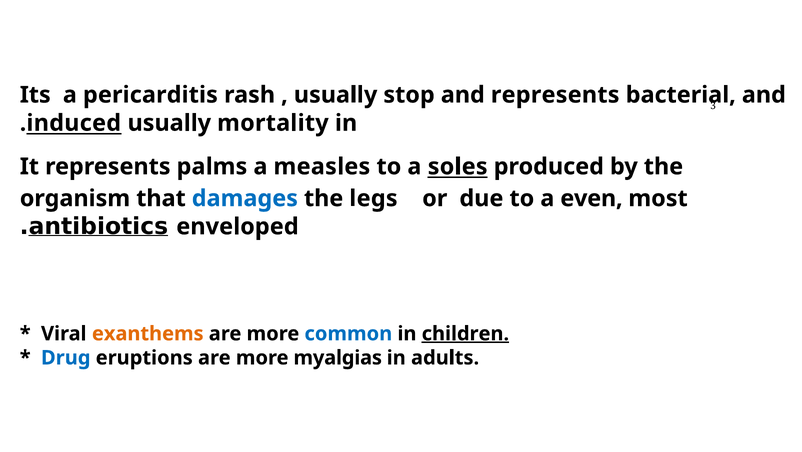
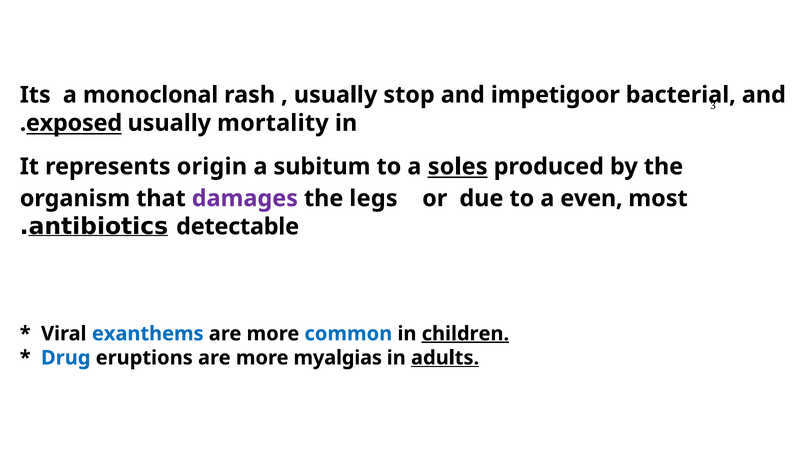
pericarditis: pericarditis -> monoclonal (151, 95)
and represents: represents -> impetigoor (555, 95)
induced: induced -> exposed (74, 123)
palms: palms -> origin (212, 167)
measles: measles -> subitum (322, 167)
damages colour: blue -> purple (245, 198)
enveloped: enveloped -> detectable (238, 227)
exanthems colour: orange -> blue (148, 334)
adults underline: none -> present (445, 358)
